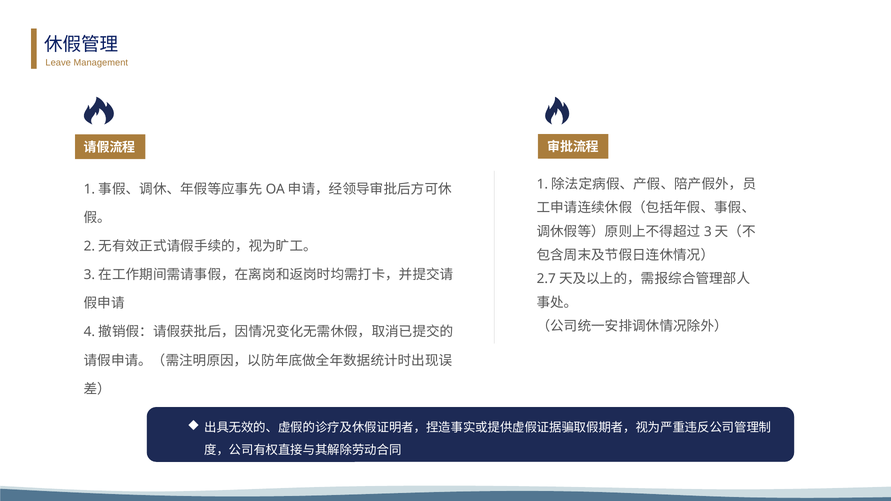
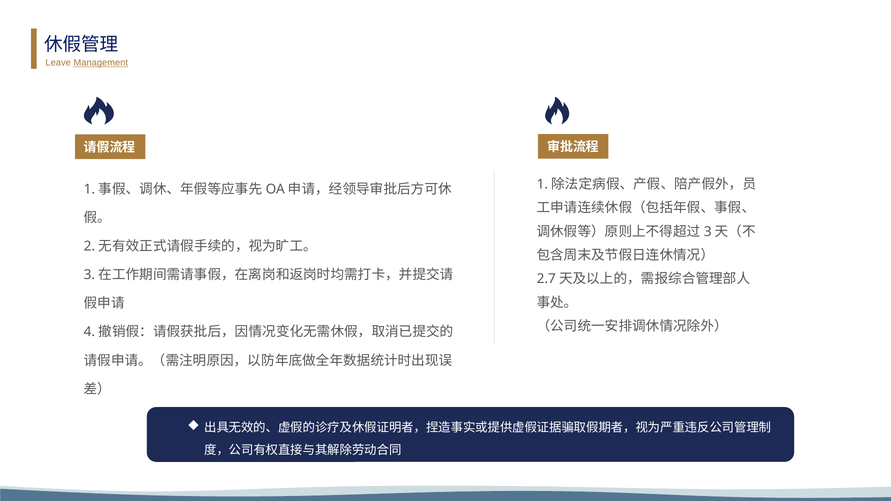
Management underline: none -> present (101, 63)
